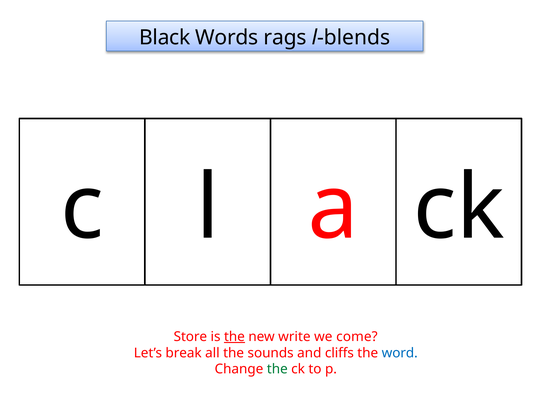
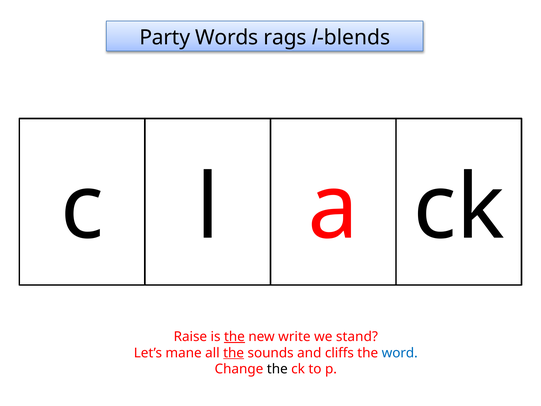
Black: Black -> Party (165, 37)
Store: Store -> Raise (190, 336)
come: come -> stand (357, 336)
break: break -> mane (184, 353)
the underline: none -> present (234, 353)
the colour: green -> black (277, 369)
